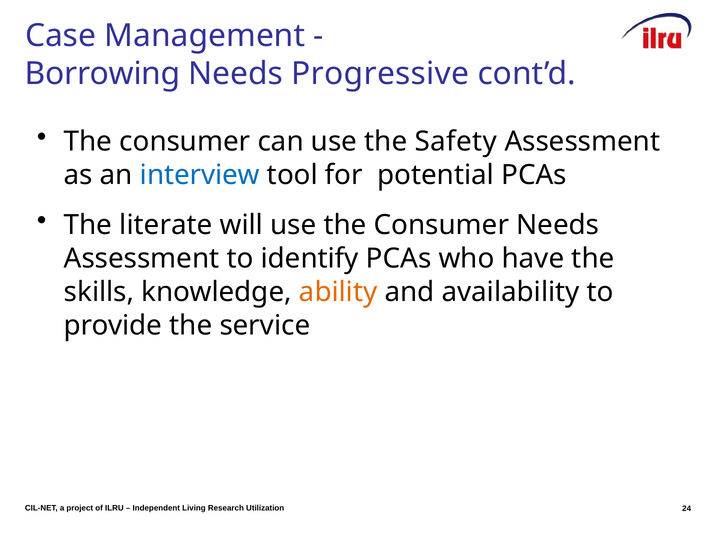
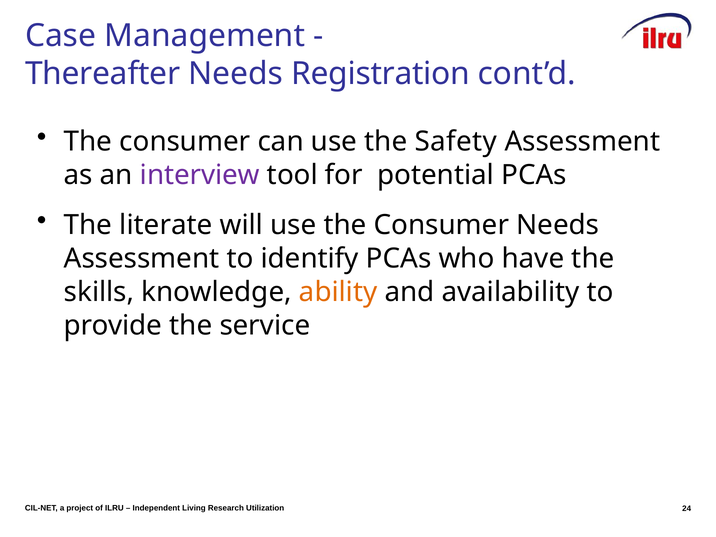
Borrowing: Borrowing -> Thereafter (103, 74)
Progressive: Progressive -> Registration (381, 74)
interview colour: blue -> purple (200, 175)
